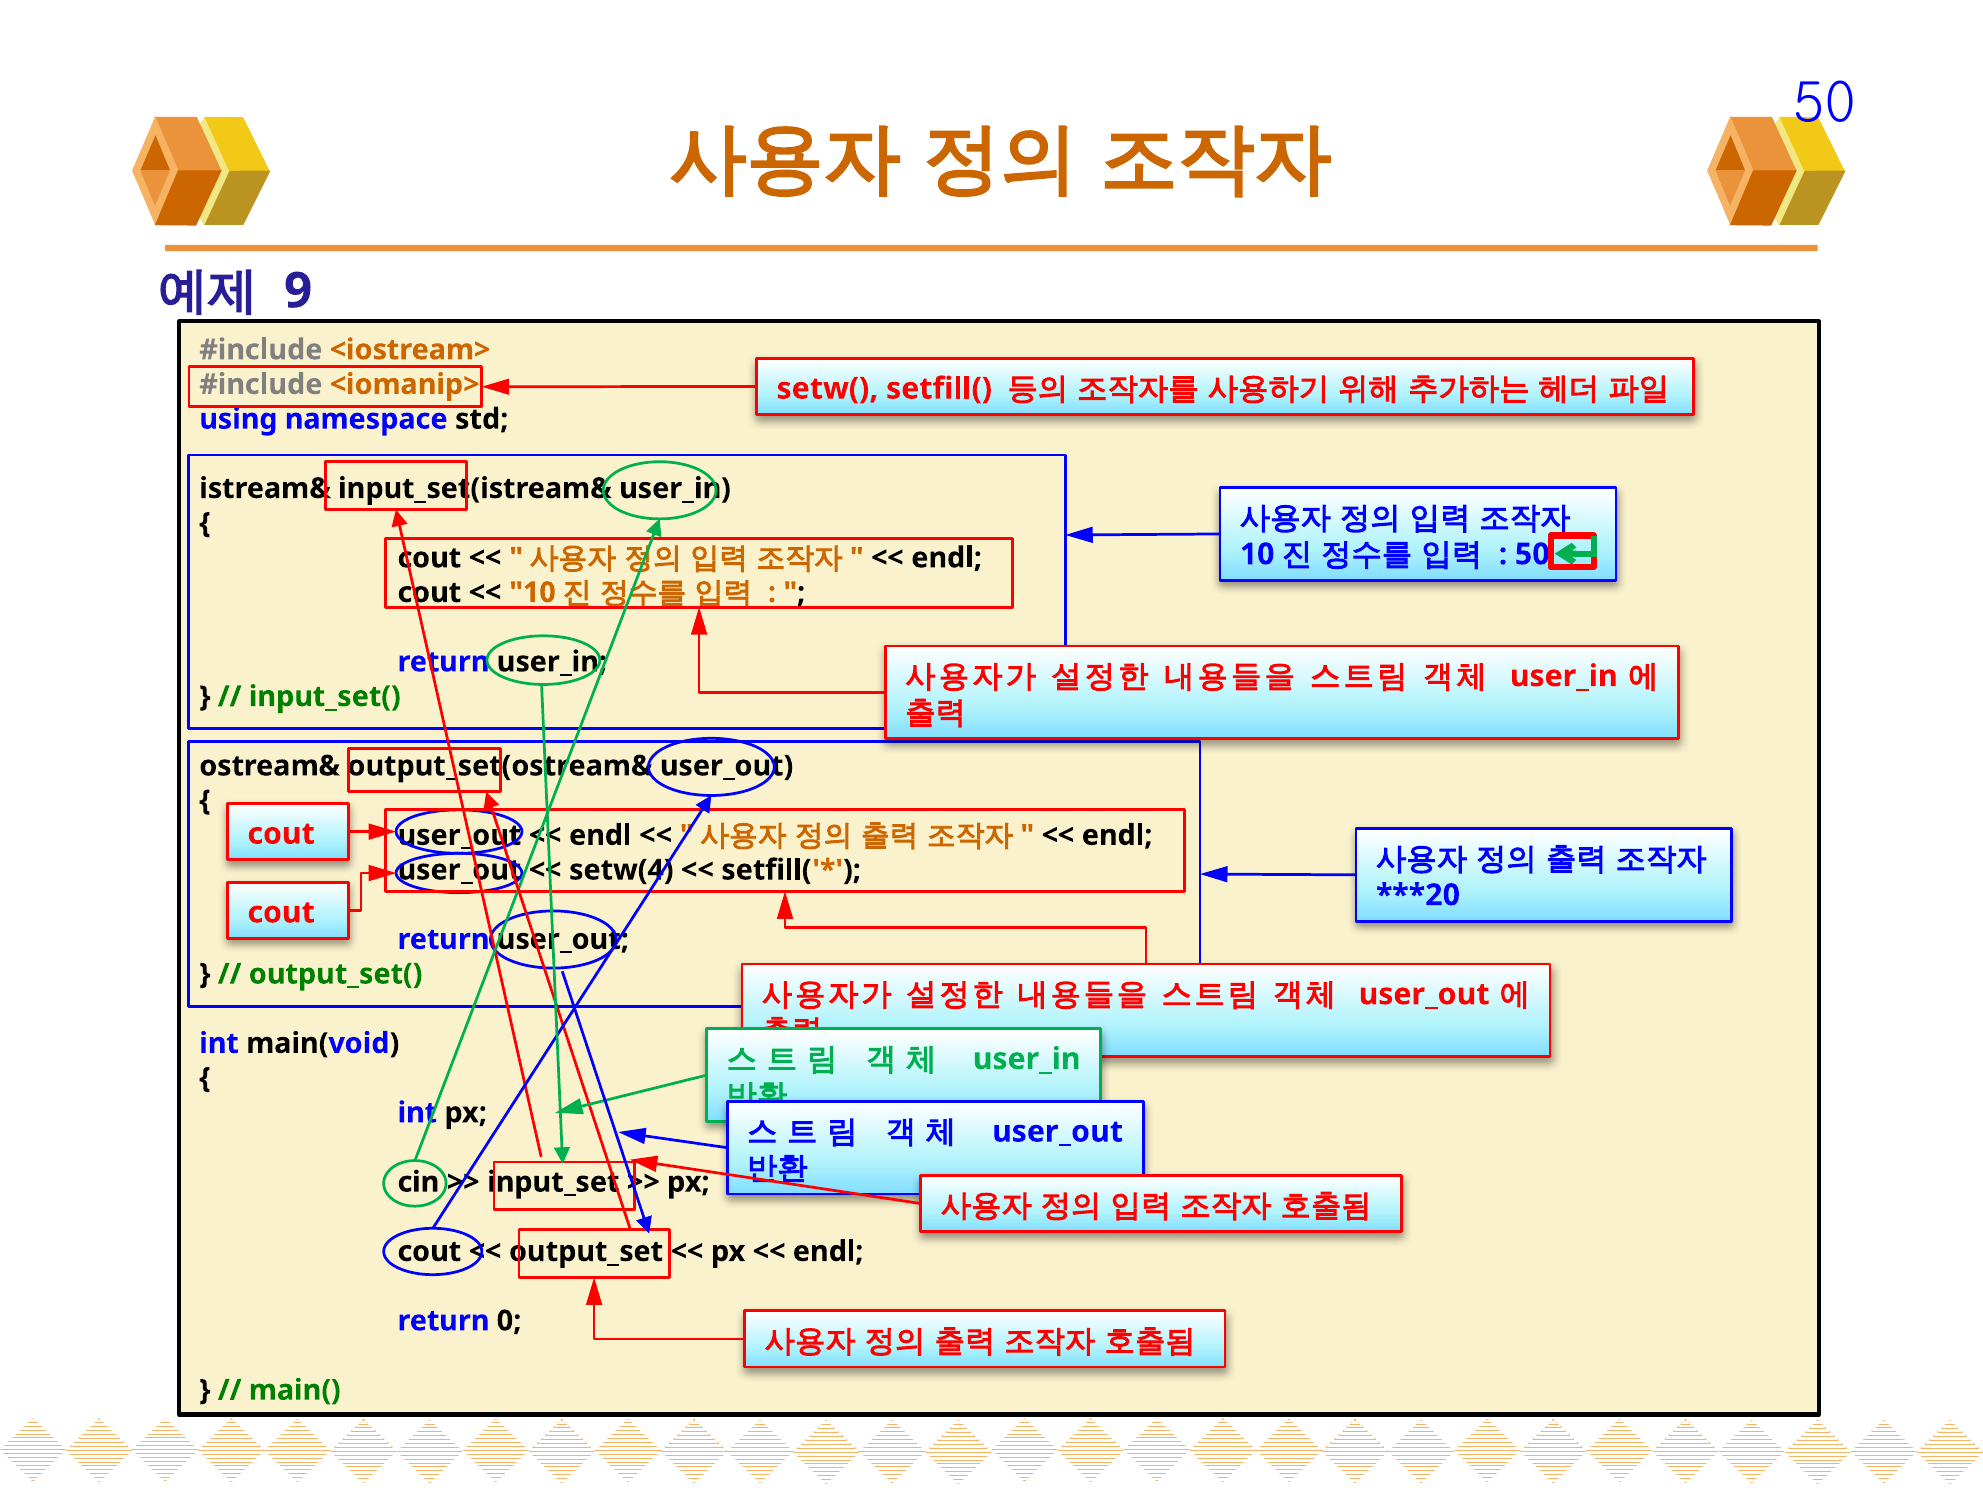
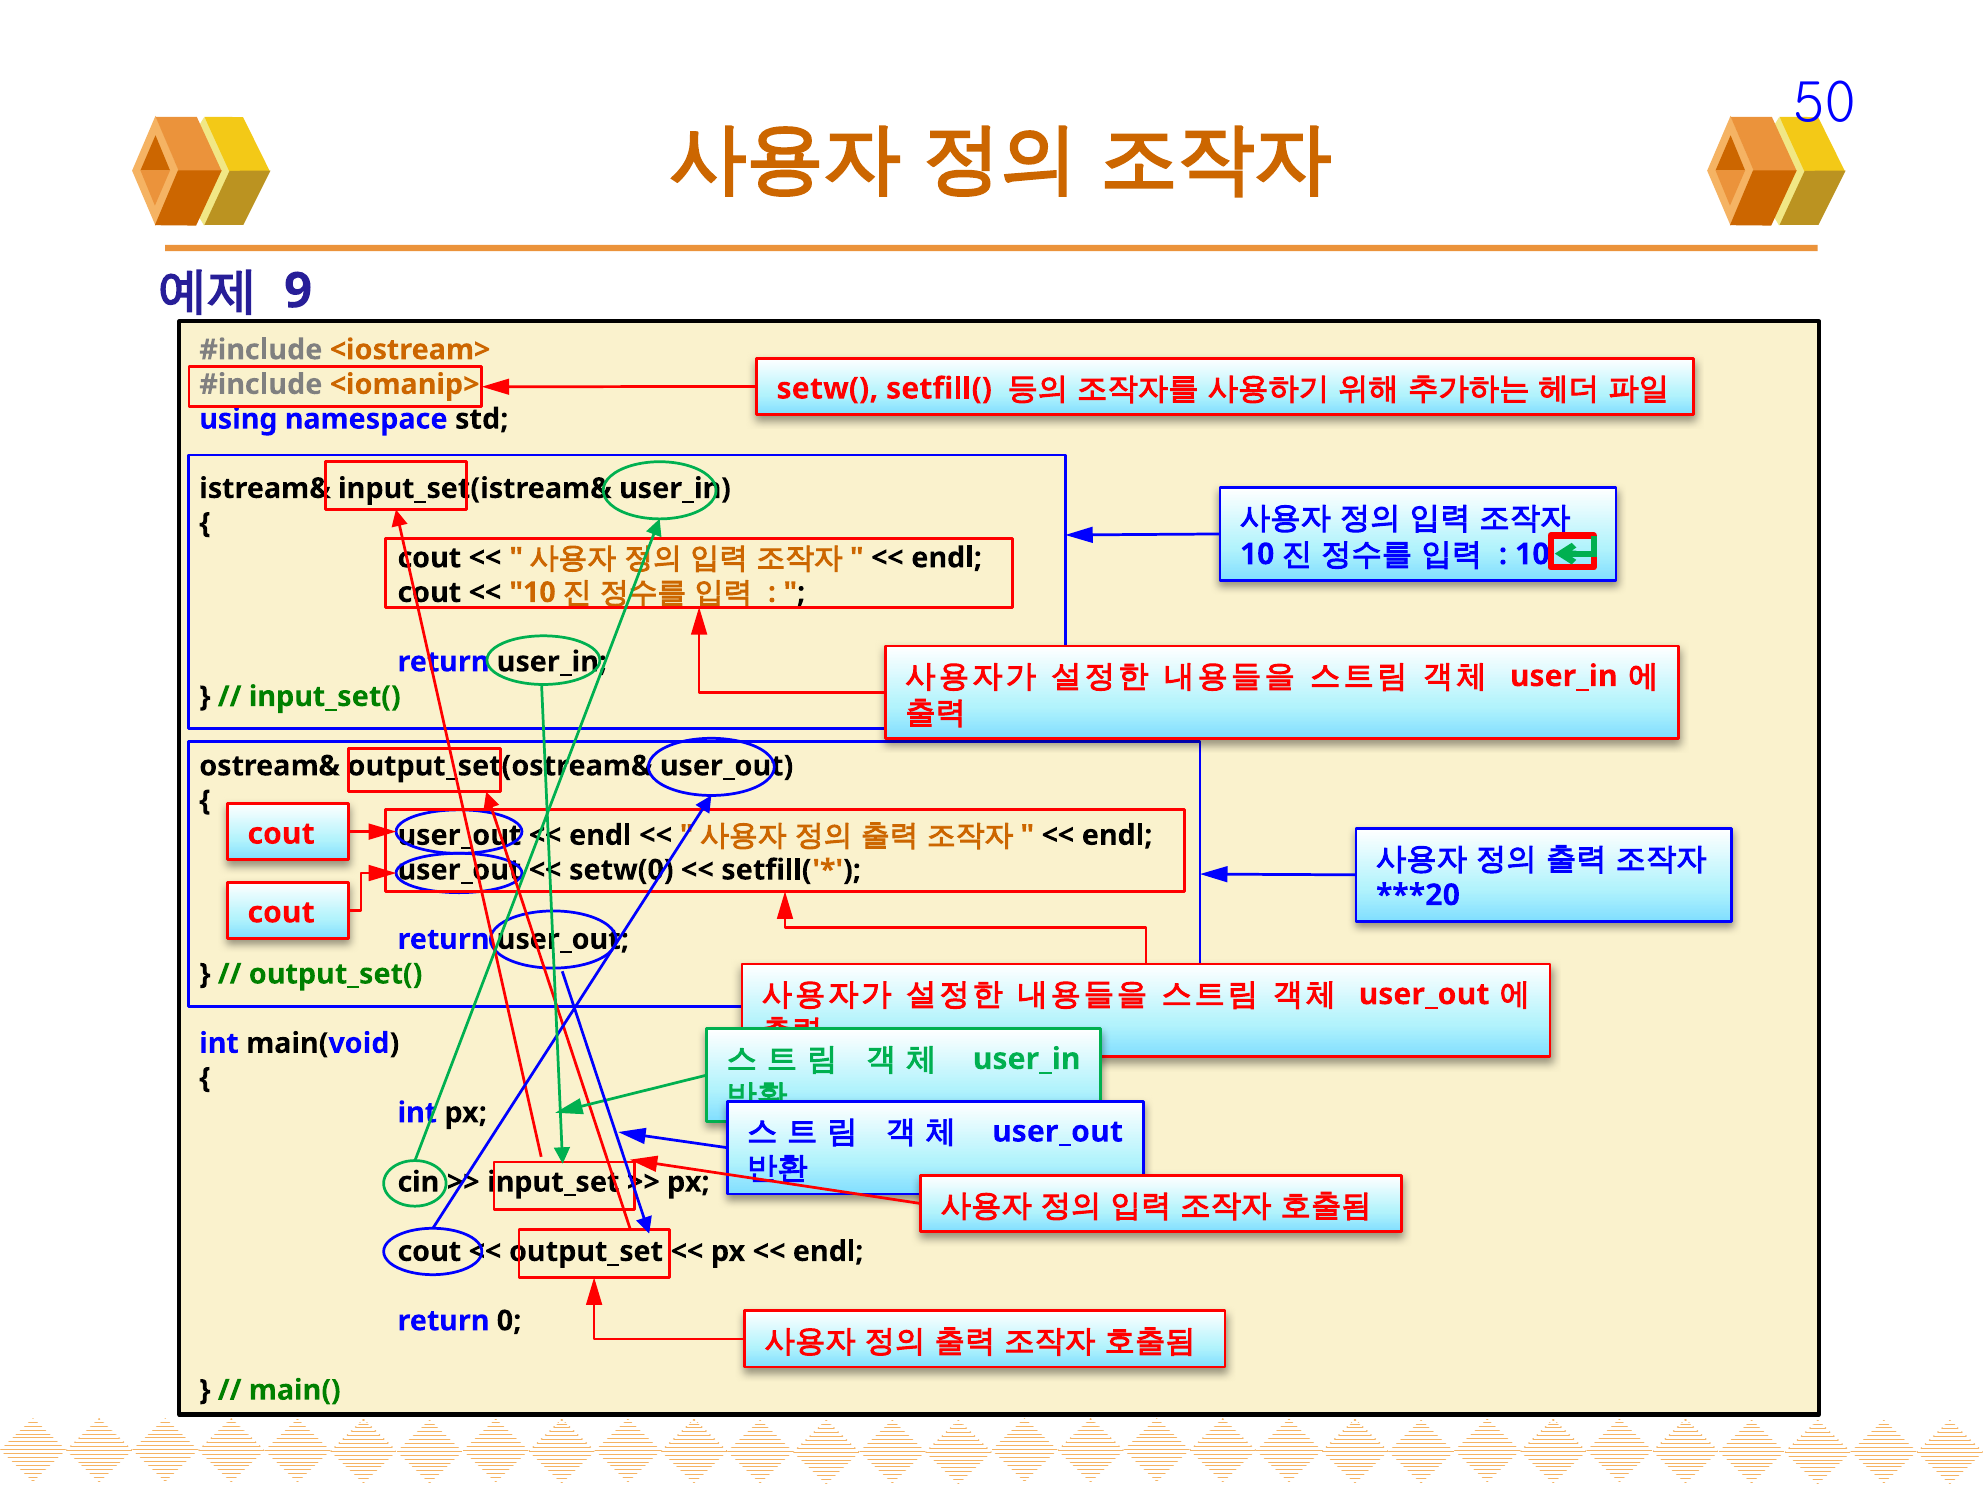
50: 50 -> 10 (1532, 554)
setw(4: setw(4 -> setw(0 (621, 870)
